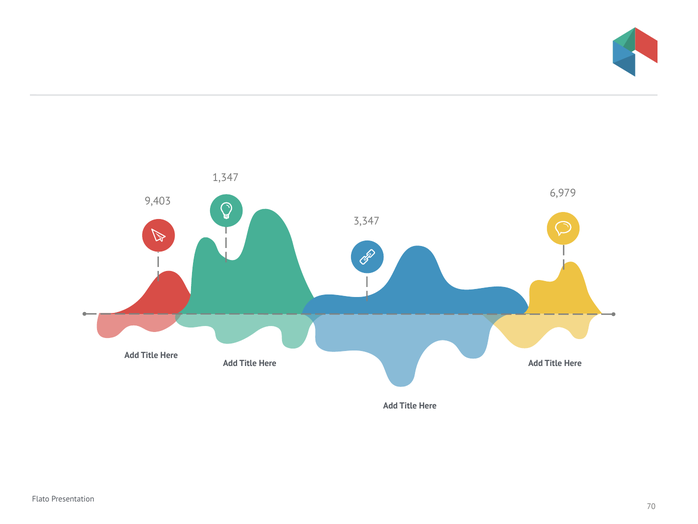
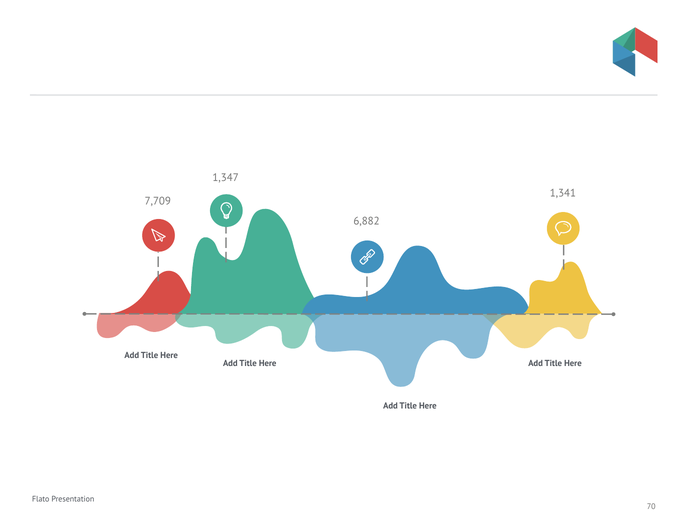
6,979: 6,979 -> 1,341 (563, 193)
9,403: 9,403 -> 7,709 (158, 201)
3,347: 3,347 -> 6,882 (367, 221)
